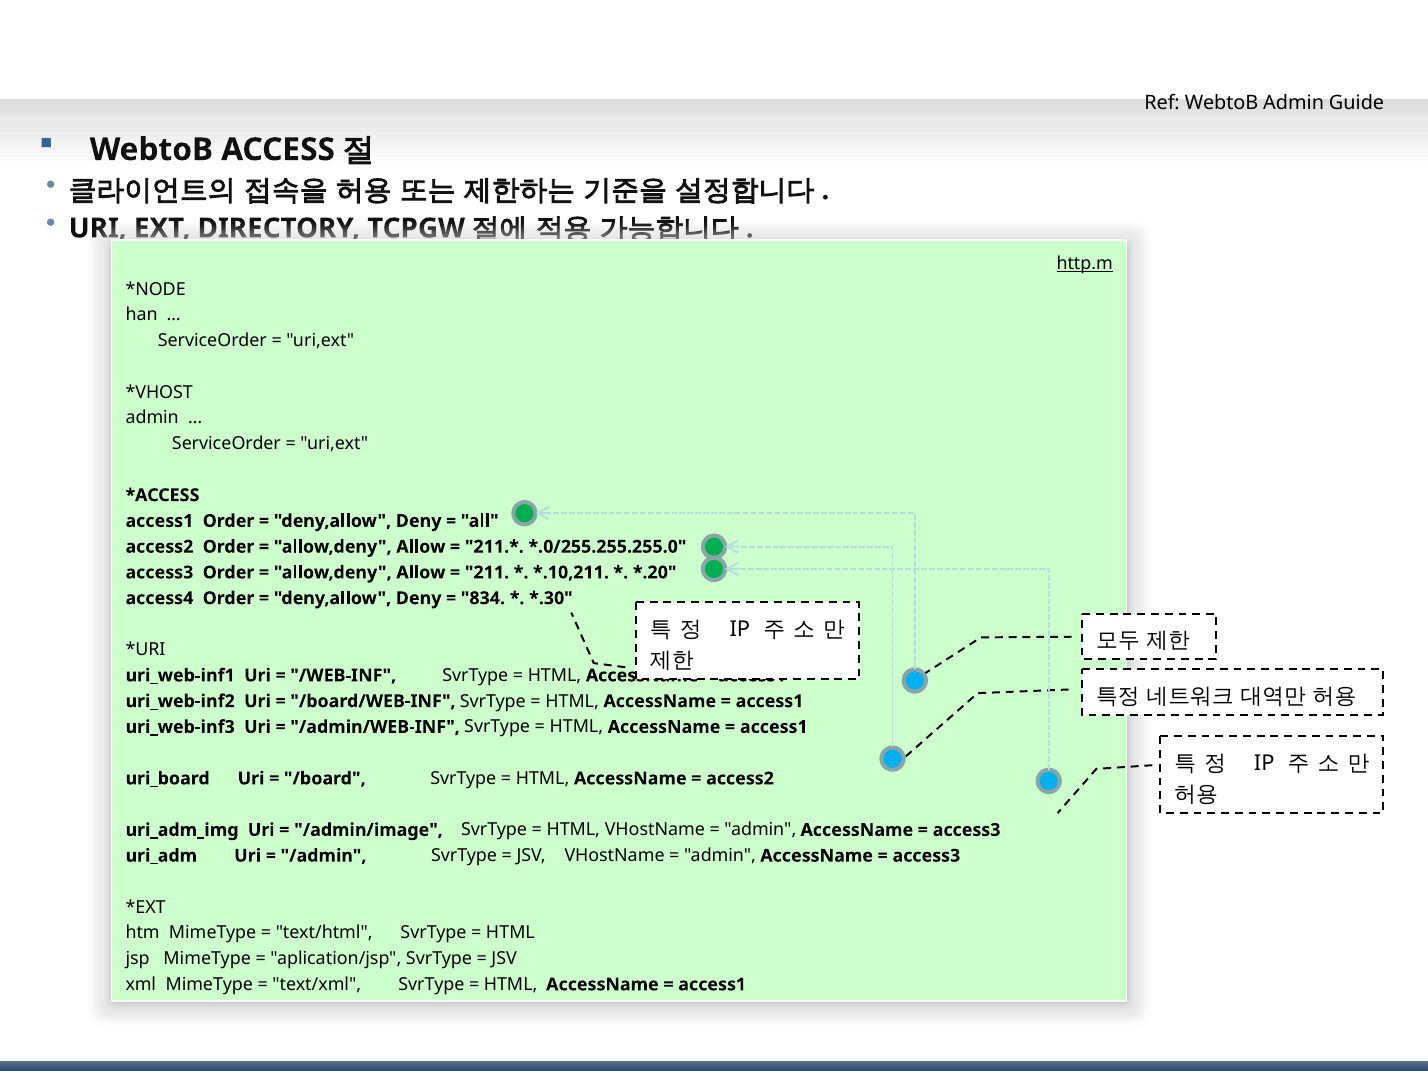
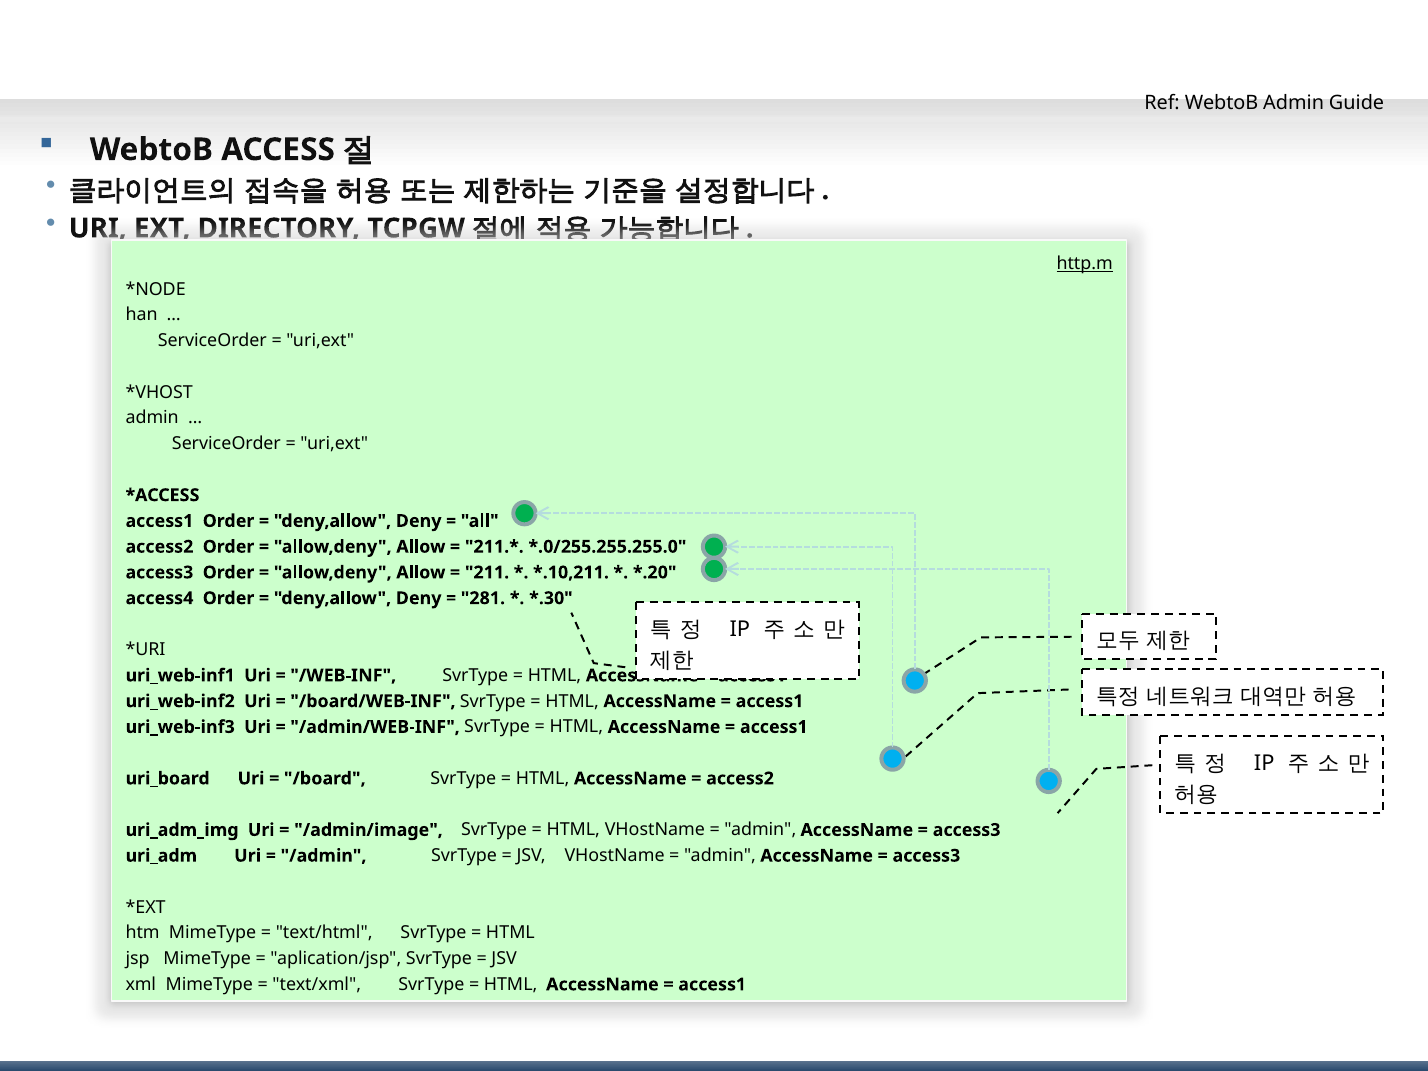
834: 834 -> 281 (483, 598)
